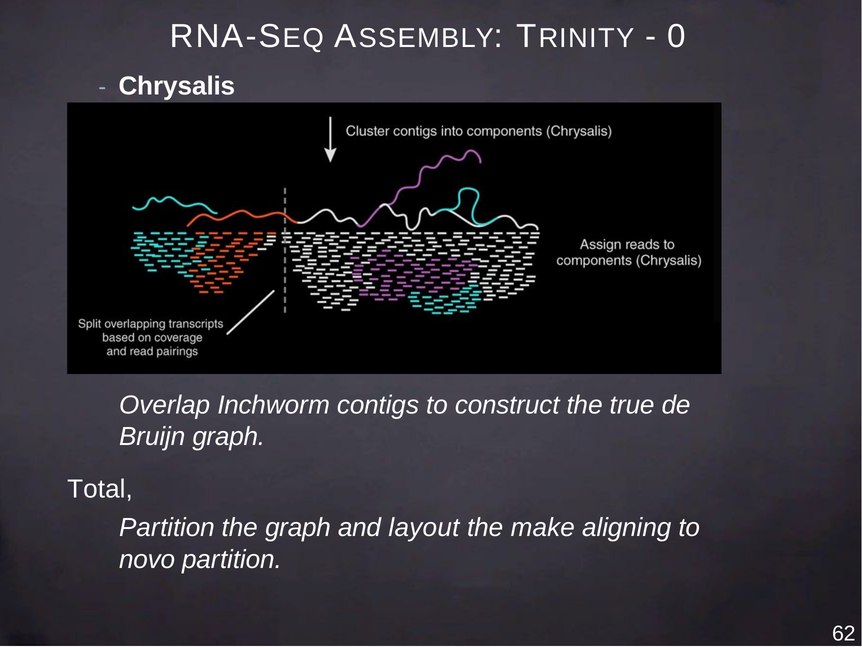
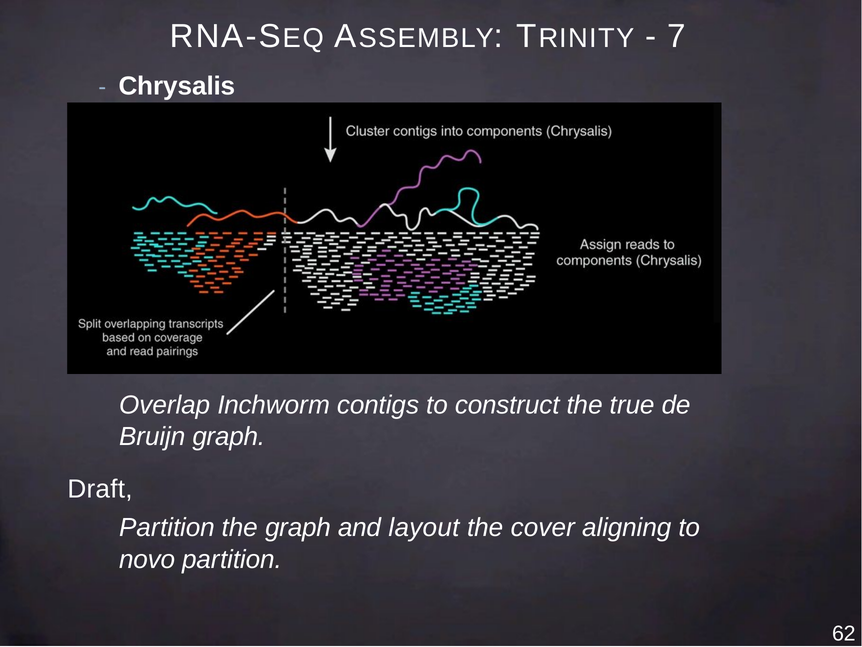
0: 0 -> 7 (677, 36)
Total: Total -> Draft (100, 489)
make: make -> cover (543, 528)
